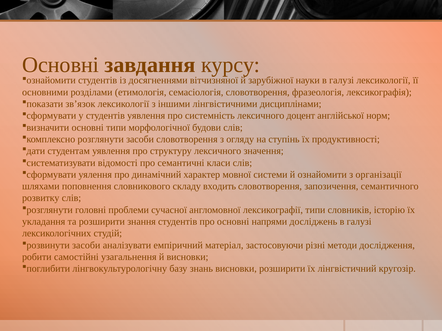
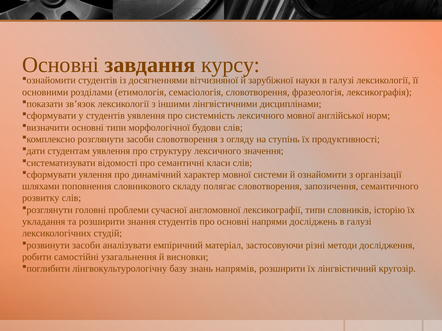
лексичного доцент: доцент -> мовної (301, 116)
входить: входить -> полягає (220, 187)
знань висновки: висновки -> напрямів (236, 269)
